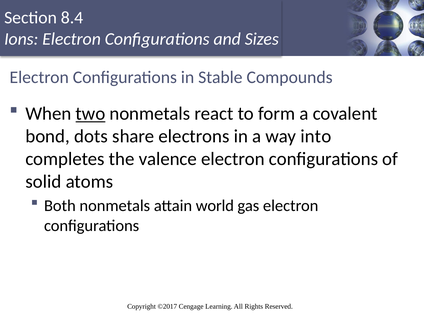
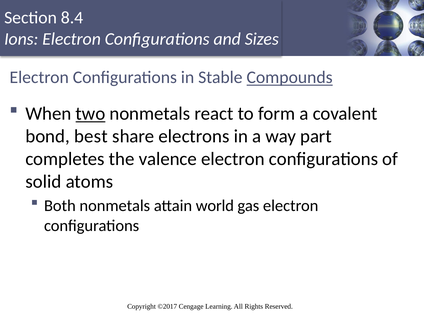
Compounds underline: none -> present (290, 77)
dots: dots -> best (91, 136)
into: into -> part (316, 136)
